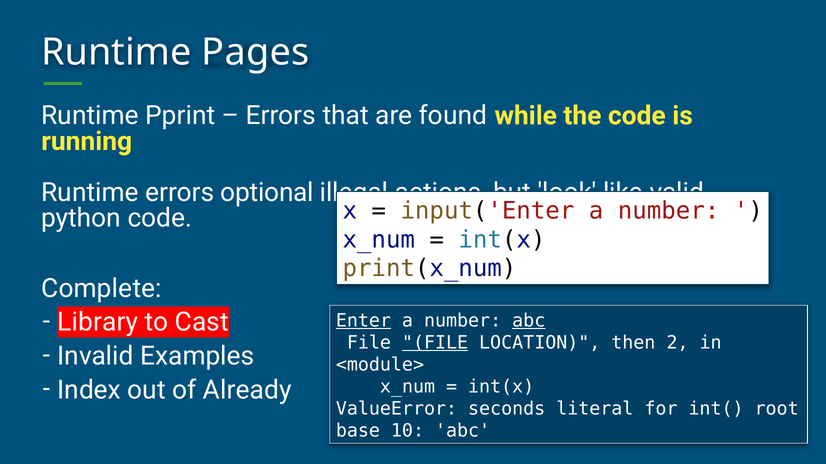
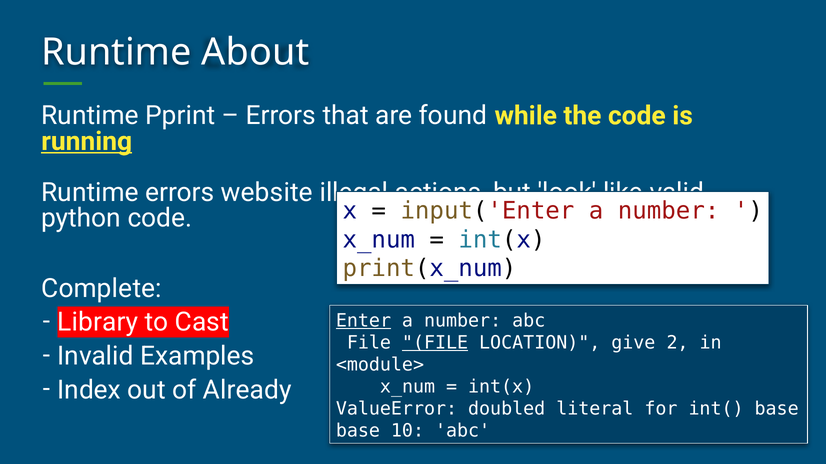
Pages: Pages -> About (255, 52)
running underline: none -> present (87, 141)
optional: optional -> website (267, 193)
abc underline: present -> none (529, 321)
then: then -> give (633, 343)
seconds: seconds -> doubled (507, 409)
int( root: root -> base (777, 409)
